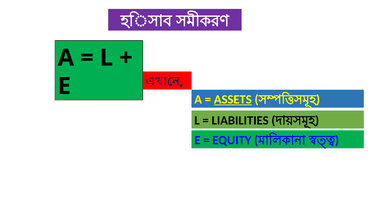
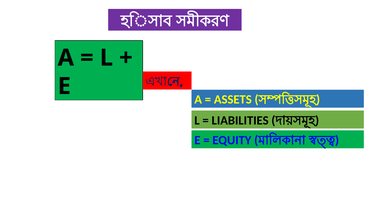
ASSETS underline: present -> none (233, 99)
